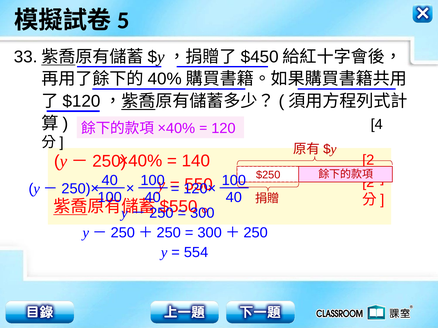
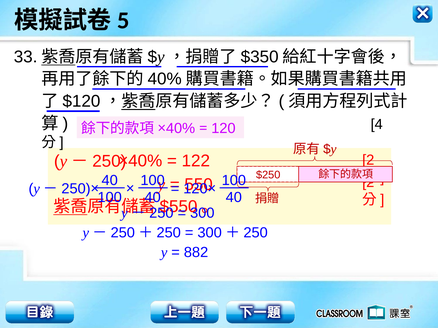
$450: $450 -> $350 (260, 57)
140: 140 -> 122 (196, 161)
554: 554 -> 882 (196, 253)
